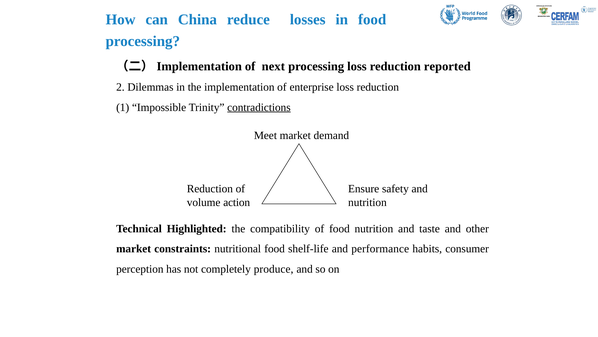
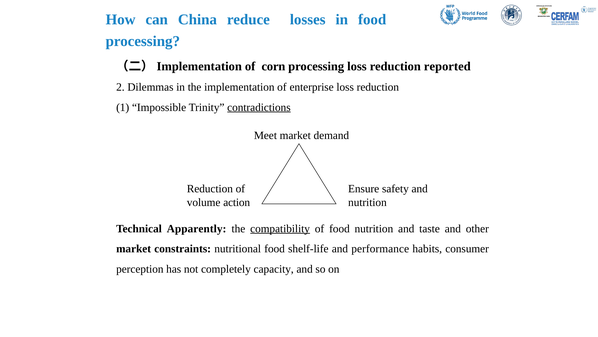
next: next -> corn (273, 66)
Highlighted: Highlighted -> Apparently (197, 228)
compatibility underline: none -> present (280, 228)
produce: produce -> capacity (274, 269)
